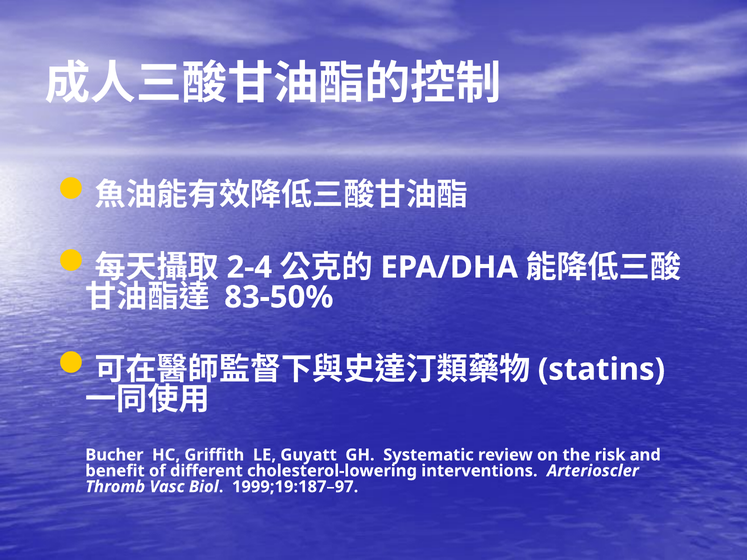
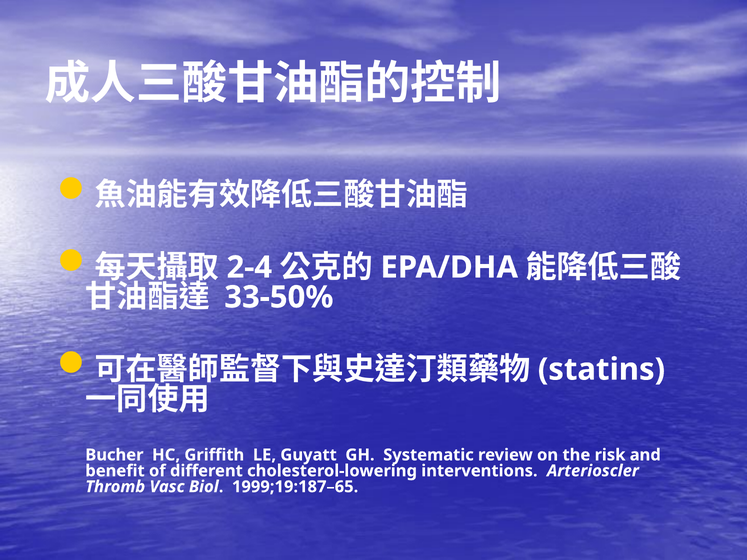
83-50%: 83-50% -> 33-50% (279, 297)
1999;19:187–97: 1999;19:187–97 -> 1999;19:187–65 (295, 487)
